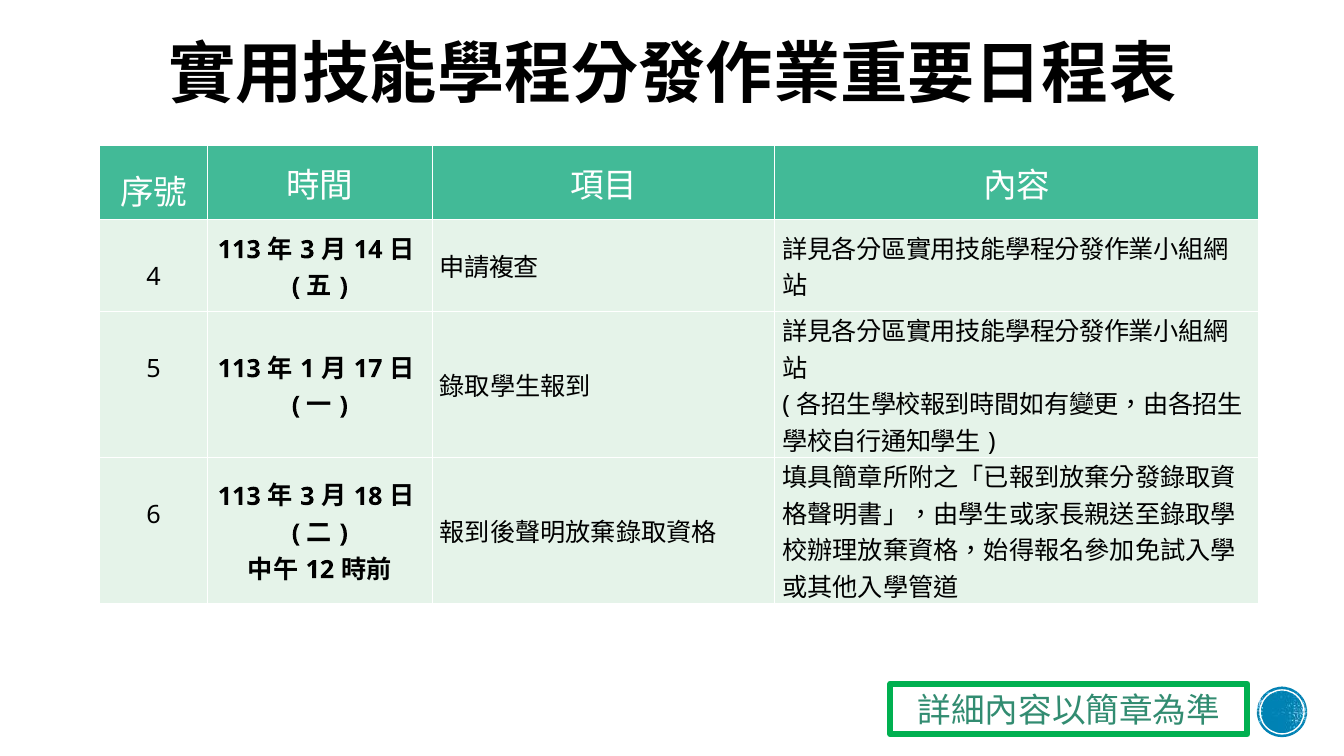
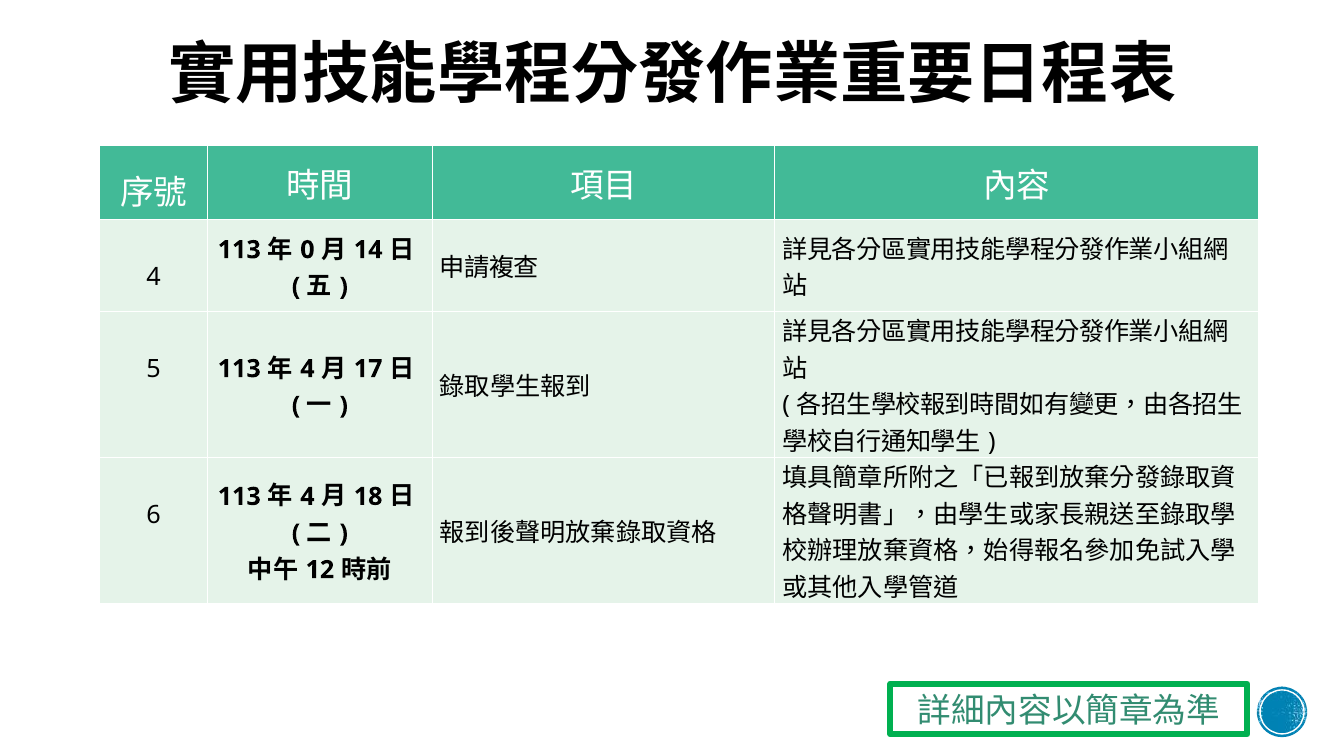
3: 3 -> 0 (307, 250)
1: 1 -> 4 (307, 369)
3: 3 -> 4 (307, 497)
